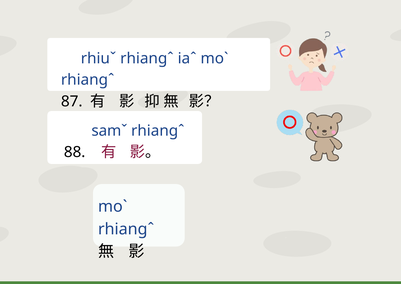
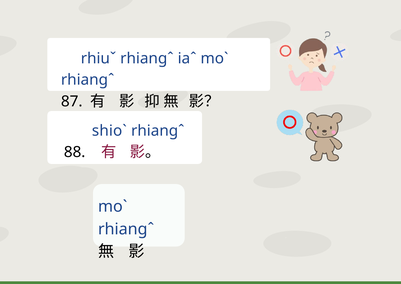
samˇ: samˇ -> shioˋ (109, 131)
